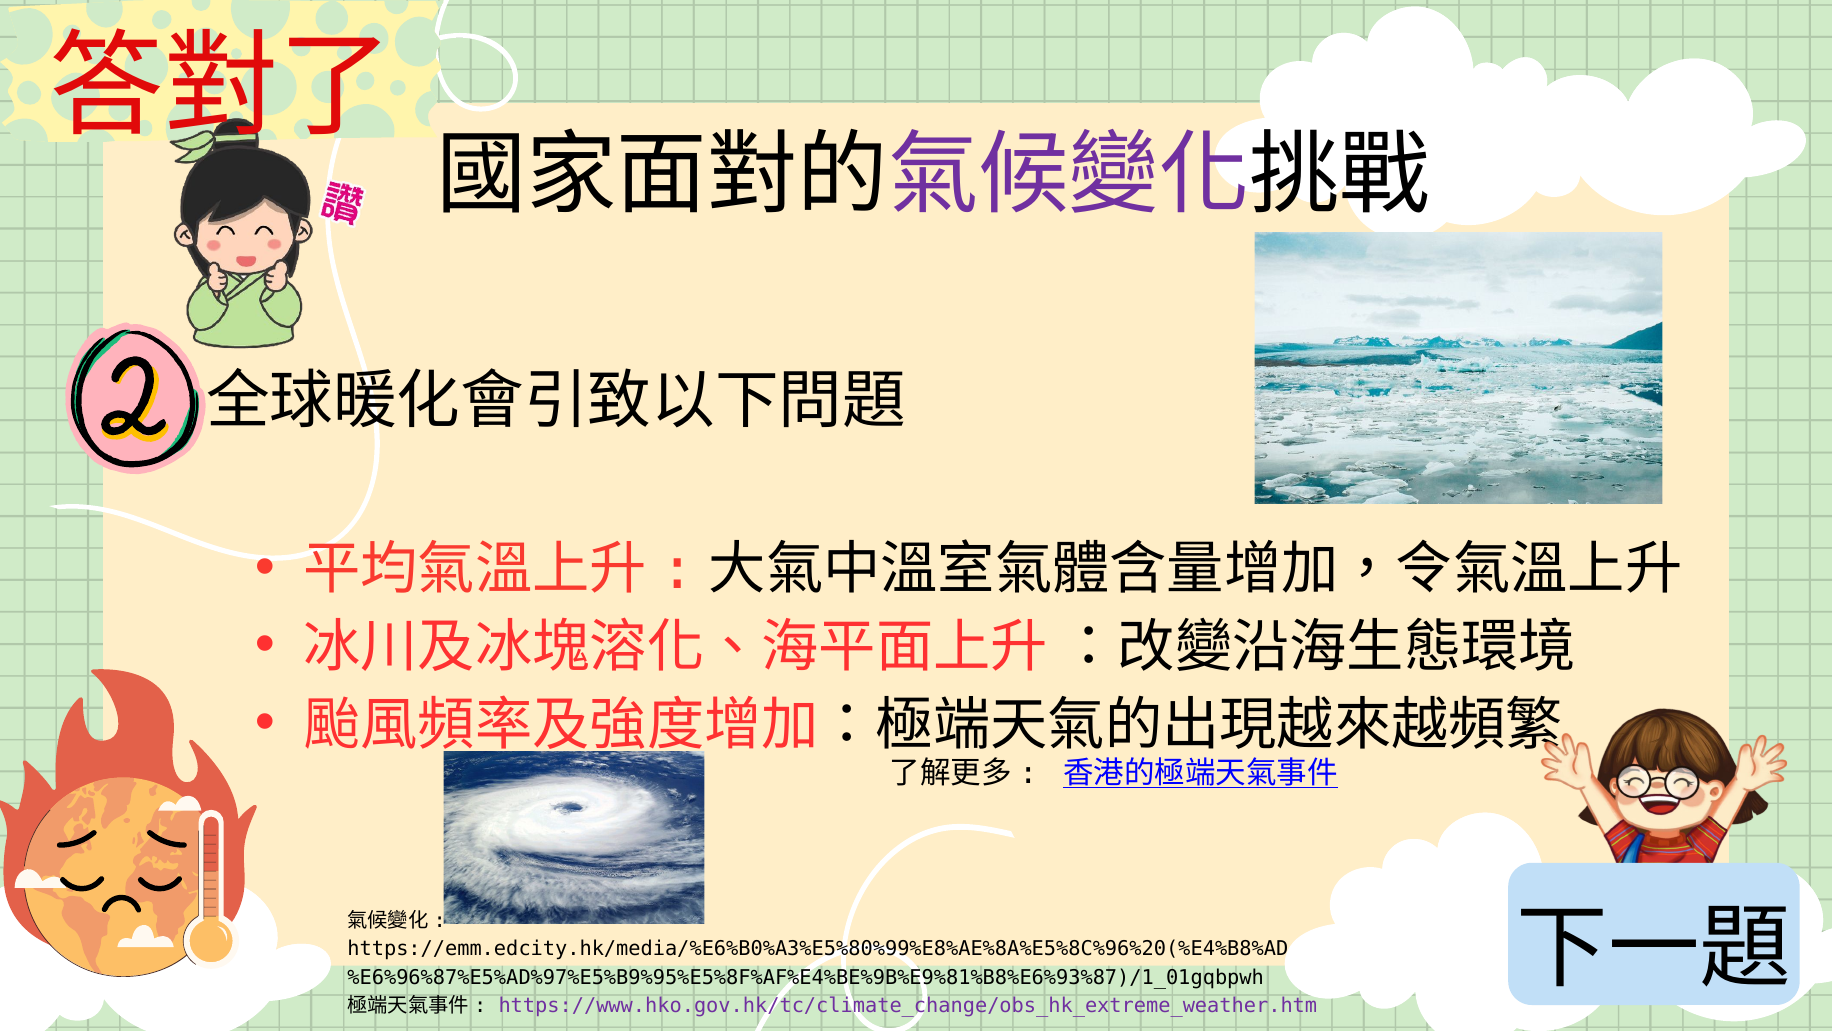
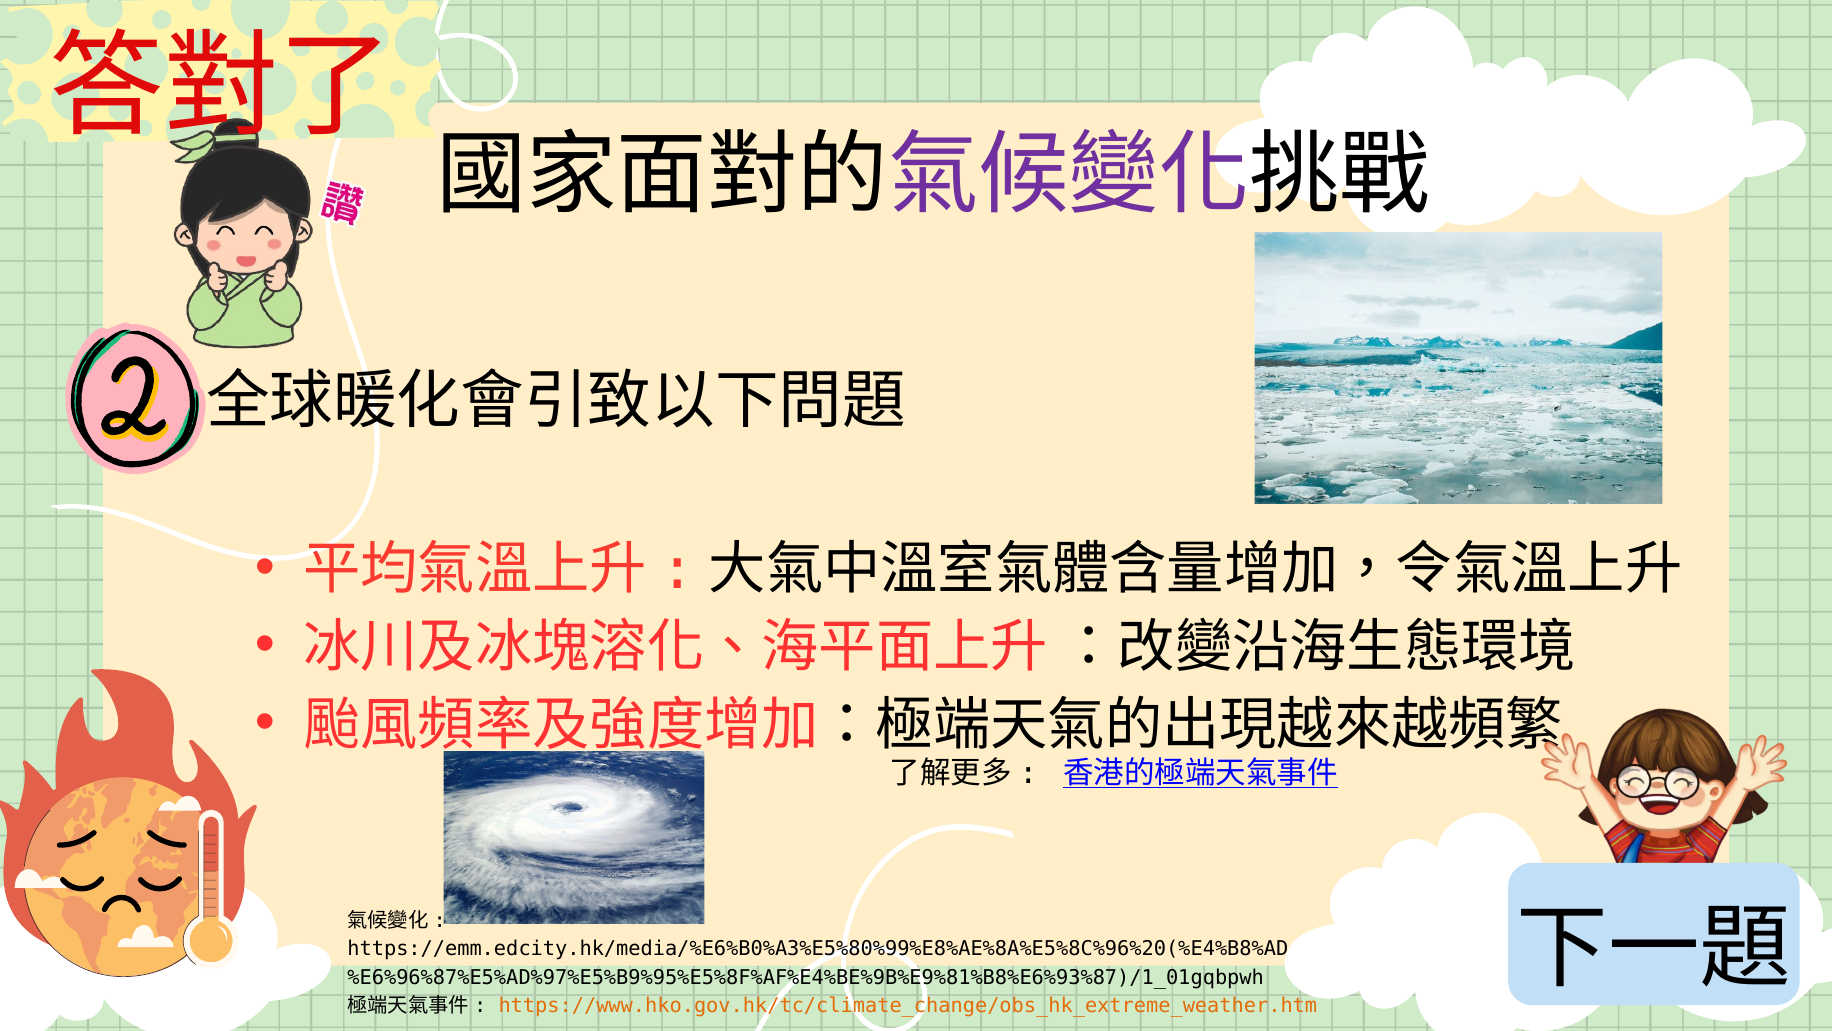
https://www.hko.gov.hk/tc/climate_change/obs_hk_extreme_weather.htm colour: purple -> orange (908, 1005)
